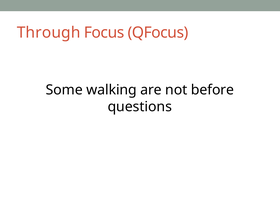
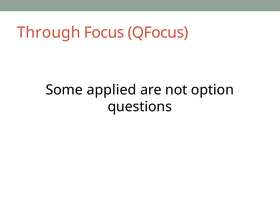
walking: walking -> applied (111, 90)
before: before -> option (212, 90)
